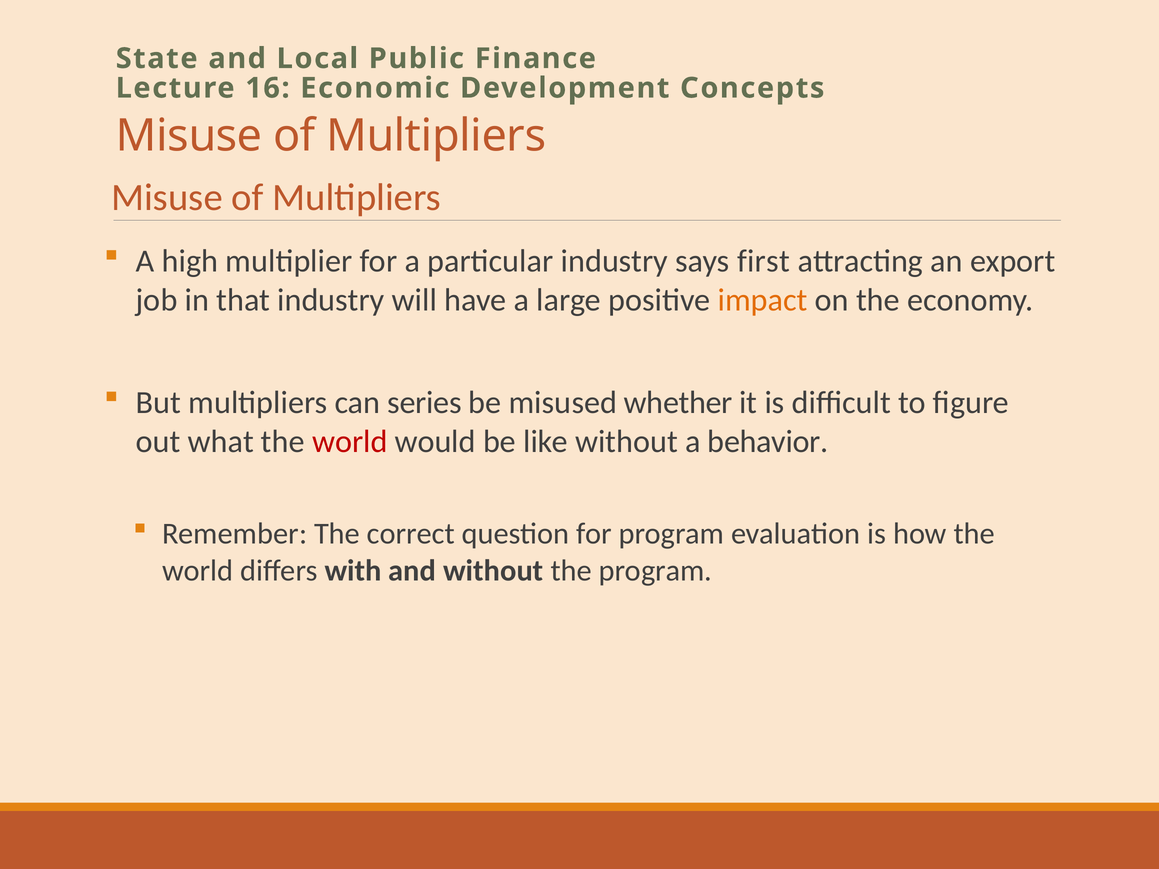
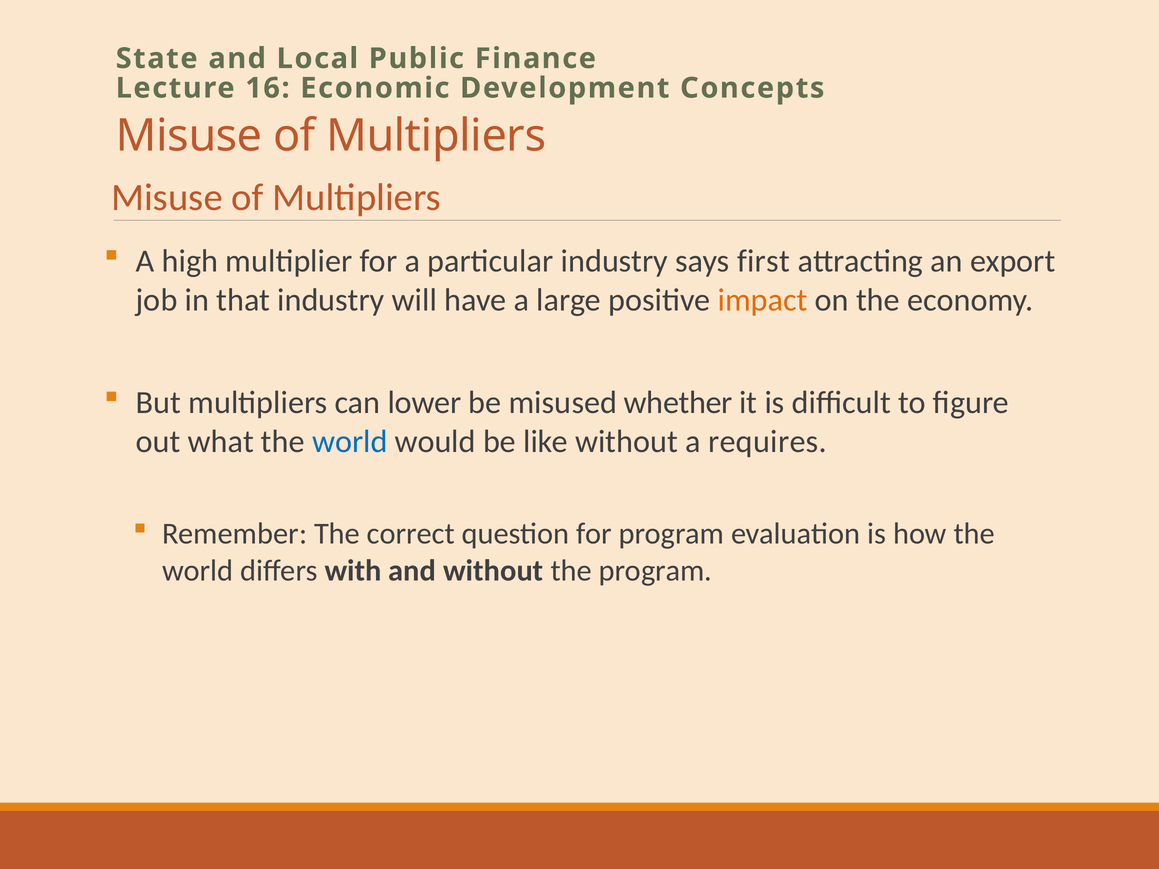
series: series -> lower (425, 403)
world colour: red -> blue (350, 442)
behavior: behavior -> requires (768, 442)
